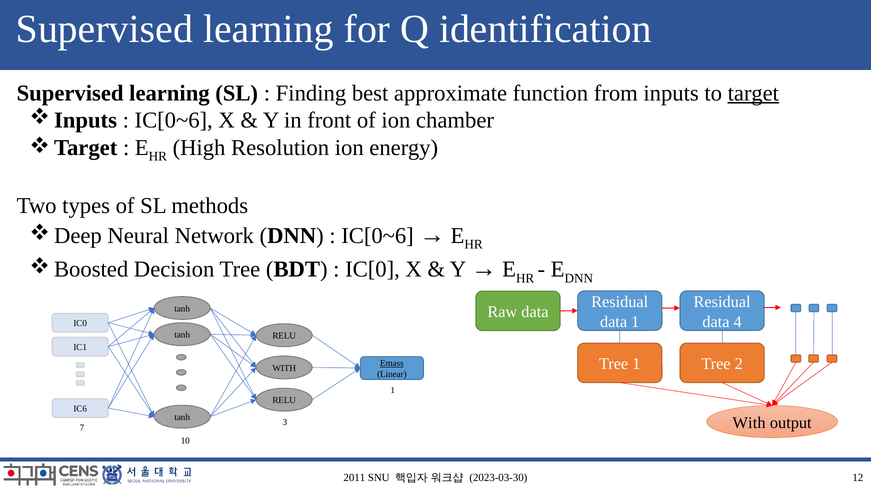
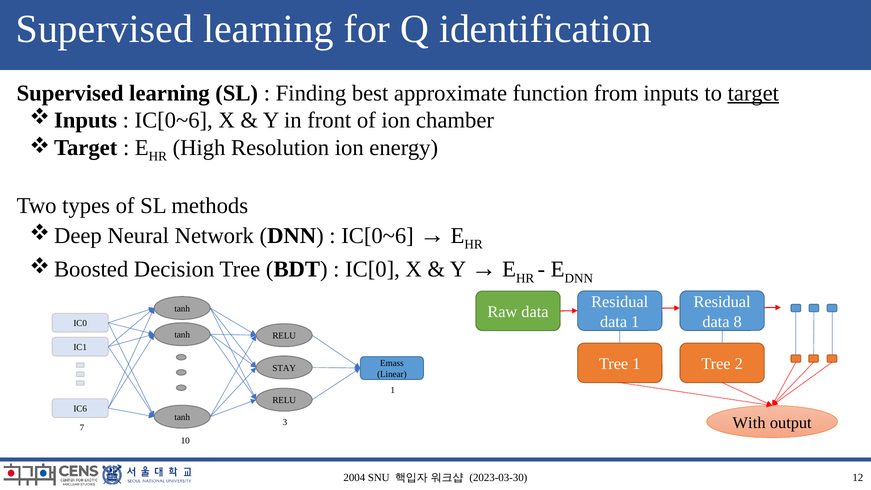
4: 4 -> 8 (738, 322)
Emass underline: present -> none (392, 363)
WITH: WITH -> STAY (284, 368)
2011: 2011 -> 2004 (354, 478)
